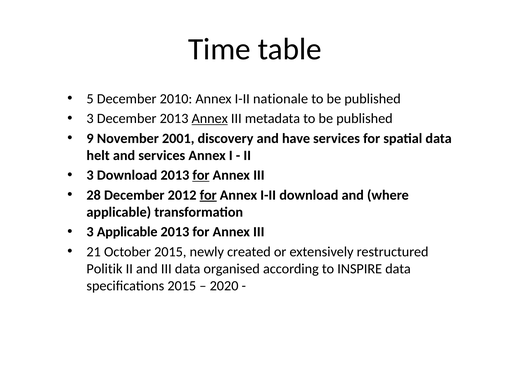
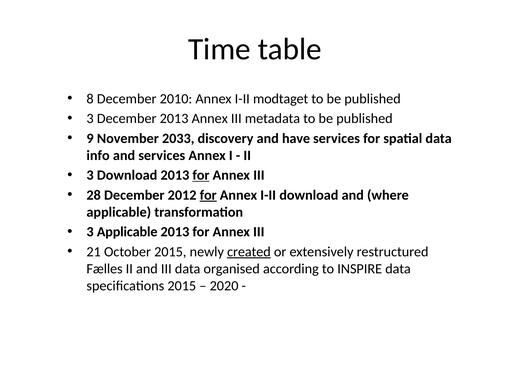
5: 5 -> 8 (90, 99)
nationale: nationale -> modtaget (281, 99)
Annex underline: present -> none (210, 119)
2001: 2001 -> 2033 (178, 139)
helt: helt -> info (98, 156)
created underline: none -> present (249, 252)
Politik: Politik -> Fælles (105, 269)
